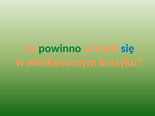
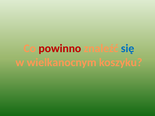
powinno colour: green -> red (60, 49)
